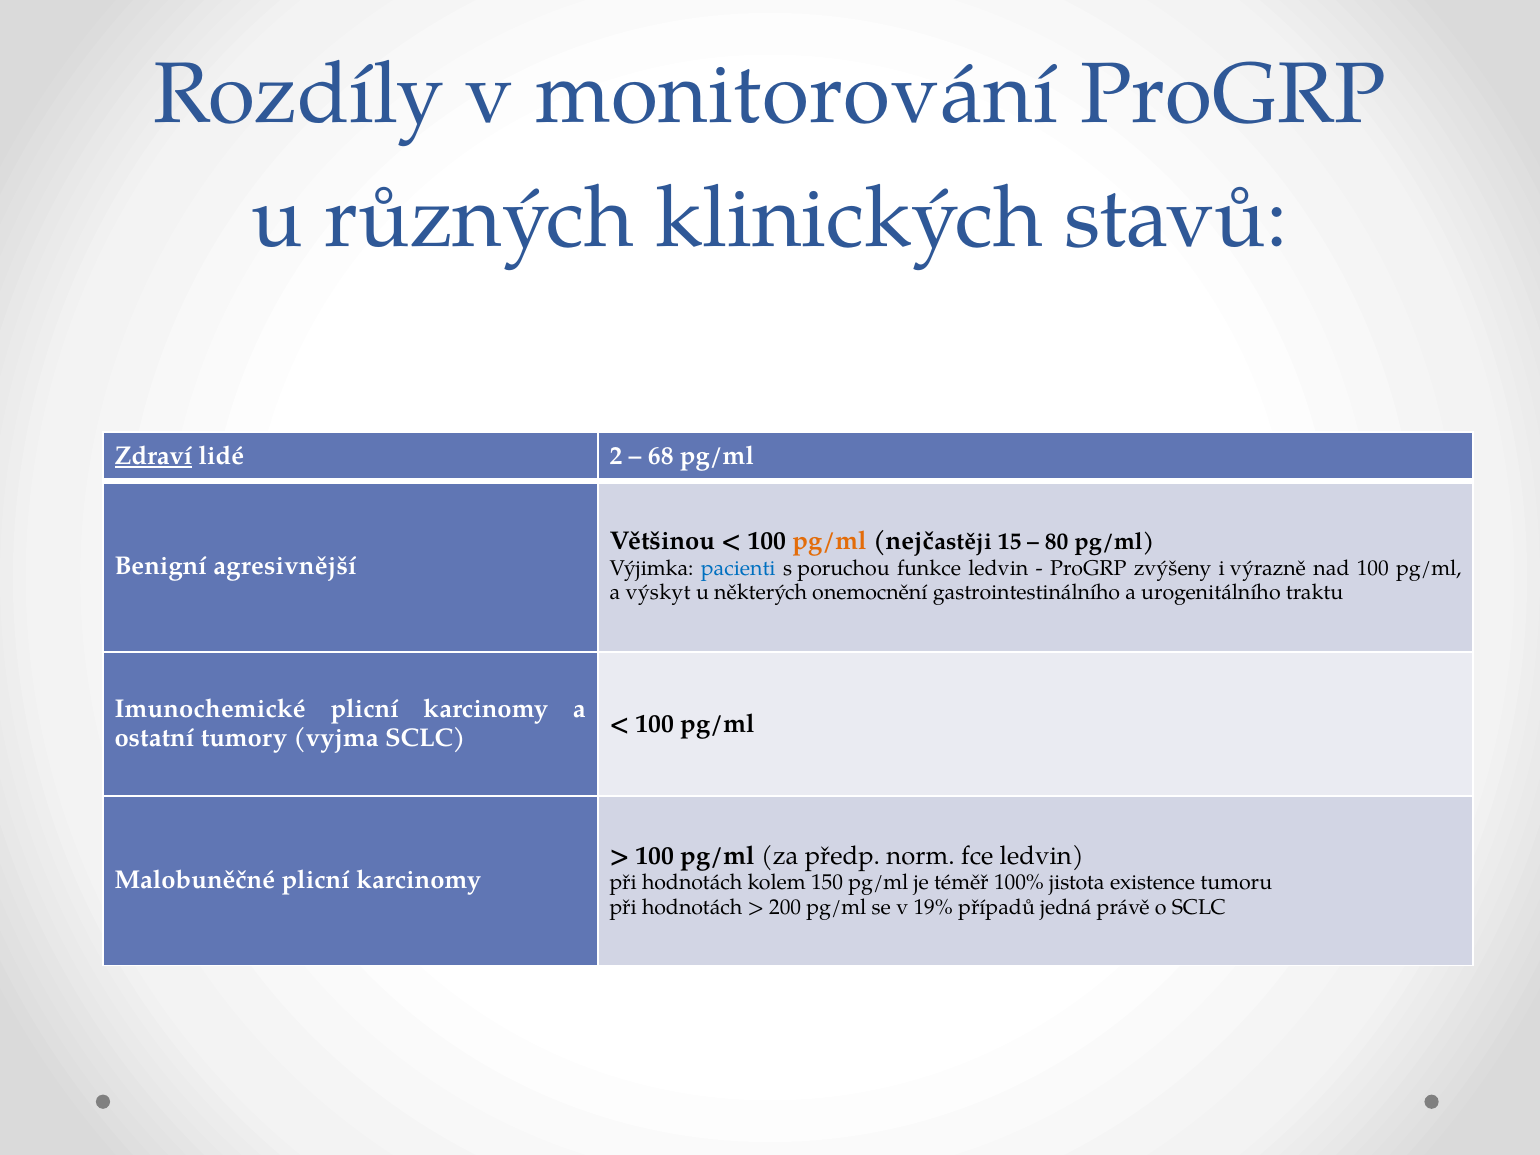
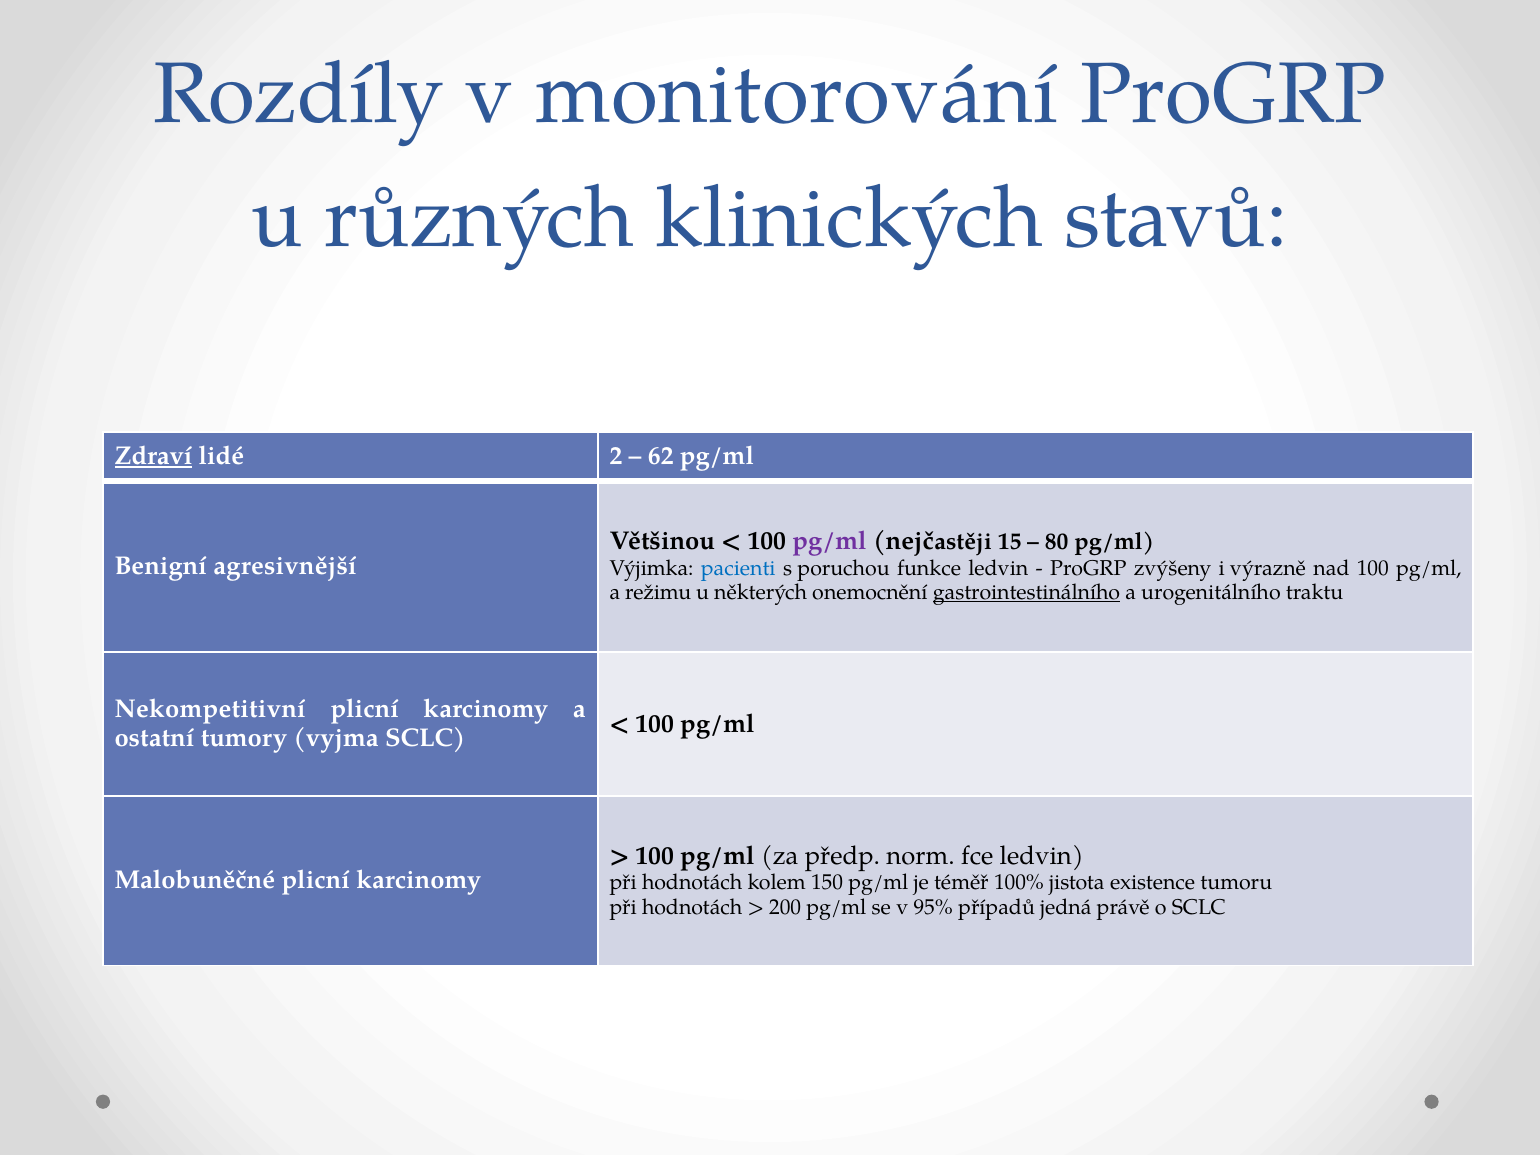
68: 68 -> 62 (661, 456)
pg/ml colour: orange -> purple (830, 541)
výskyt: výskyt -> režimu (658, 592)
gastrointestinálního underline: none -> present (1027, 592)
Imunochemické: Imunochemické -> Nekompetitivní (210, 709)
19%: 19% -> 95% (933, 907)
